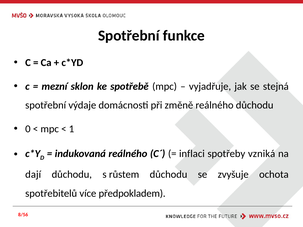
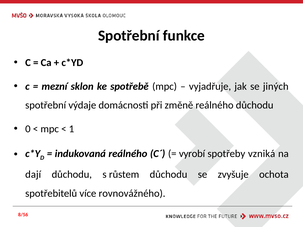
stejná: stejná -> jiných (276, 86)
inflaci: inflaci -> vyrobí (192, 154)
předpokladem: předpokladem -> rovnovážného (132, 194)
